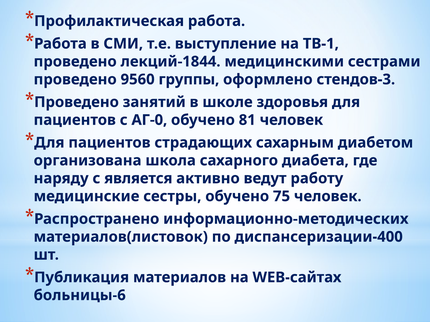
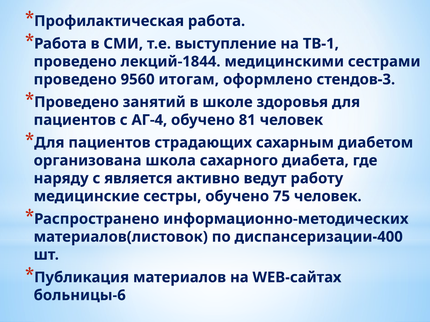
группы: группы -> итогам (189, 80)
АГ-0: АГ-0 -> АГ-4 (149, 120)
